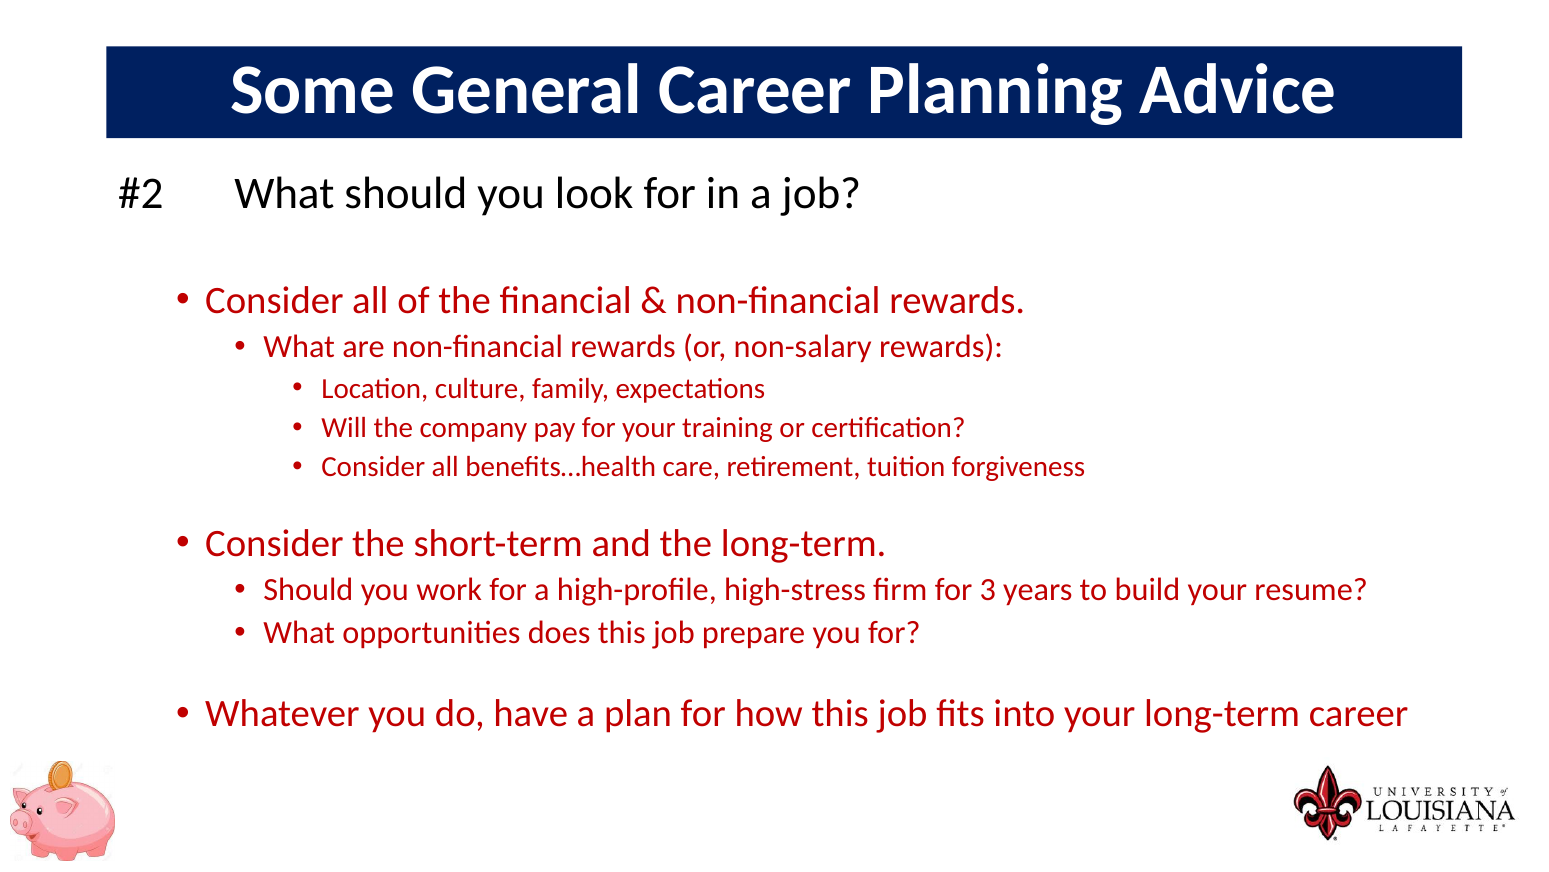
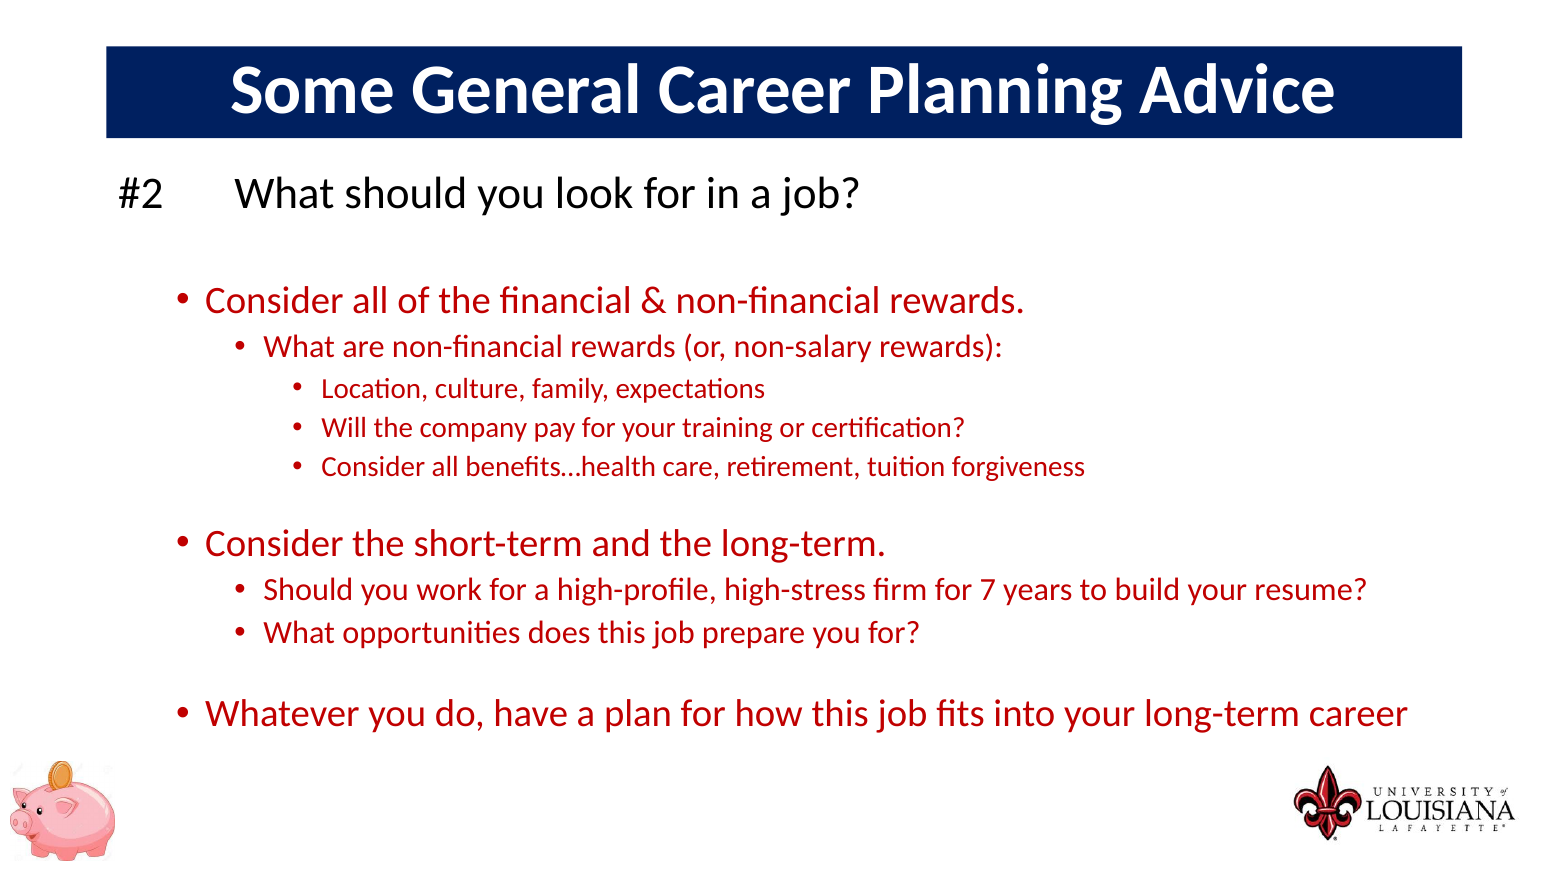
3: 3 -> 7 (988, 589)
